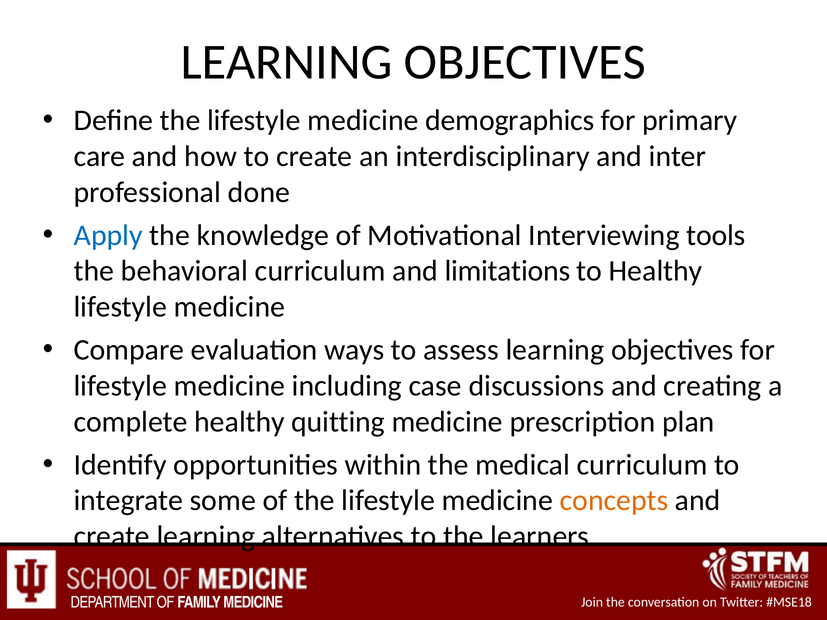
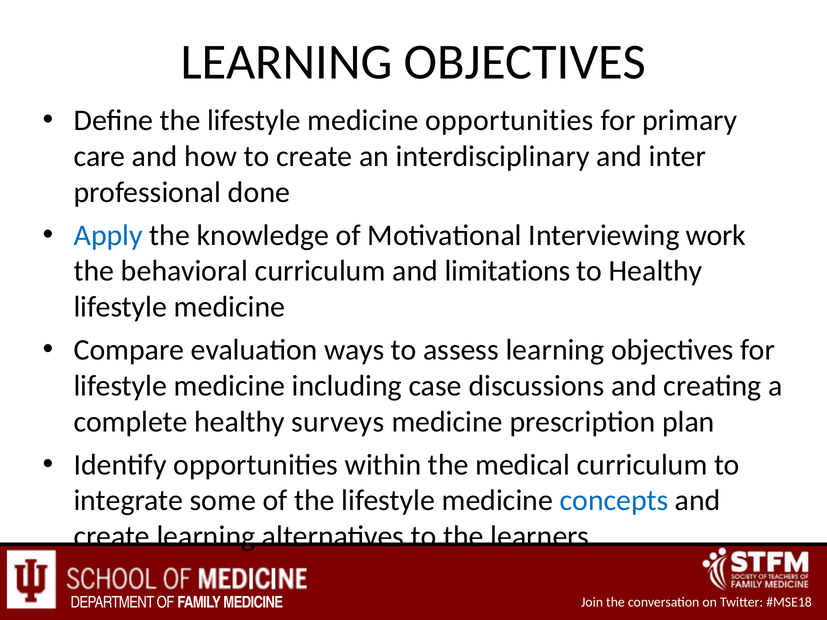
medicine demographics: demographics -> opportunities (510, 121)
tools: tools -> work (716, 235)
quitting: quitting -> surveys (338, 422)
concepts colour: orange -> blue (614, 501)
